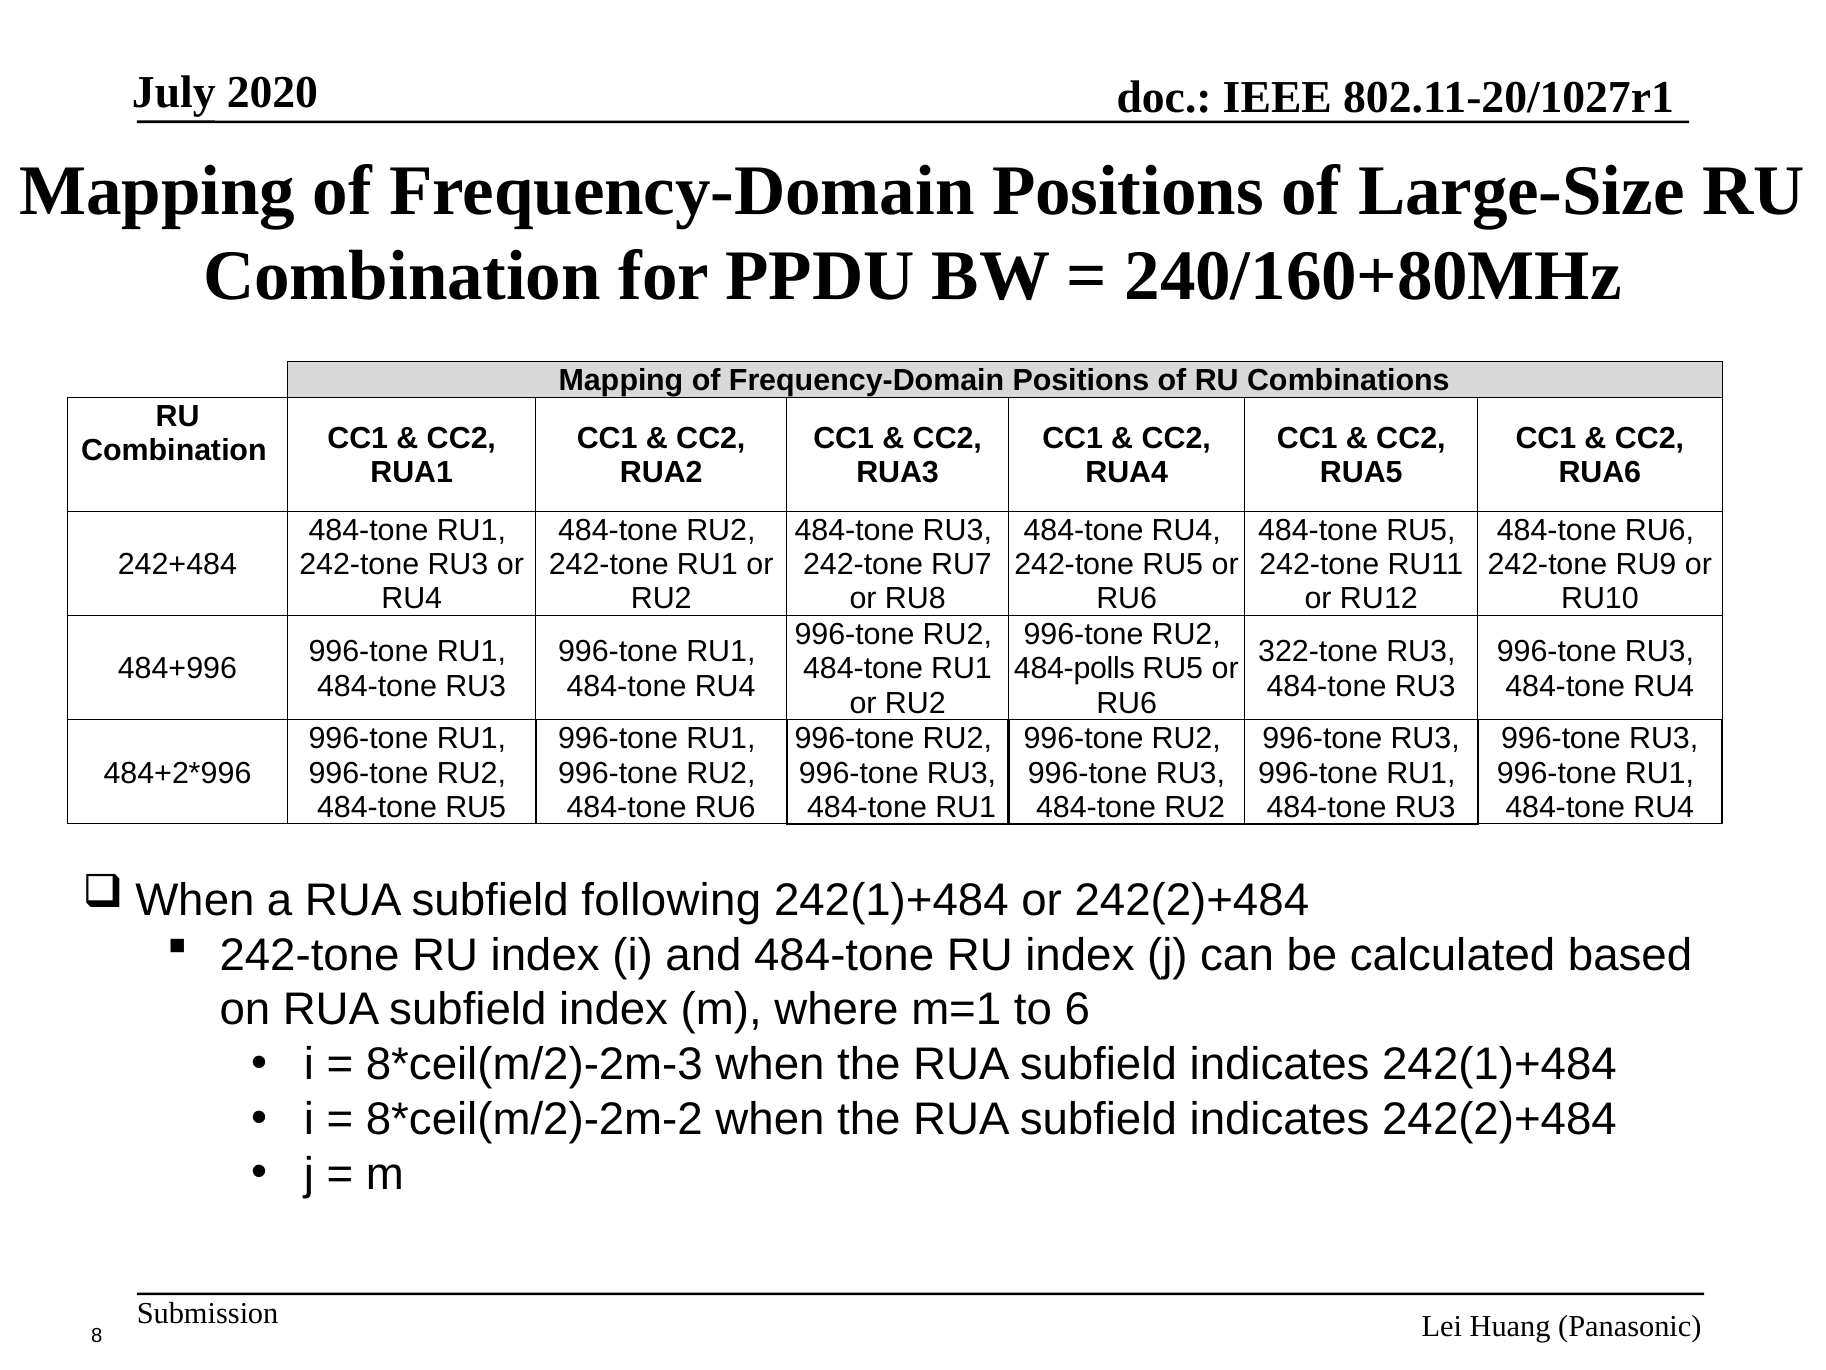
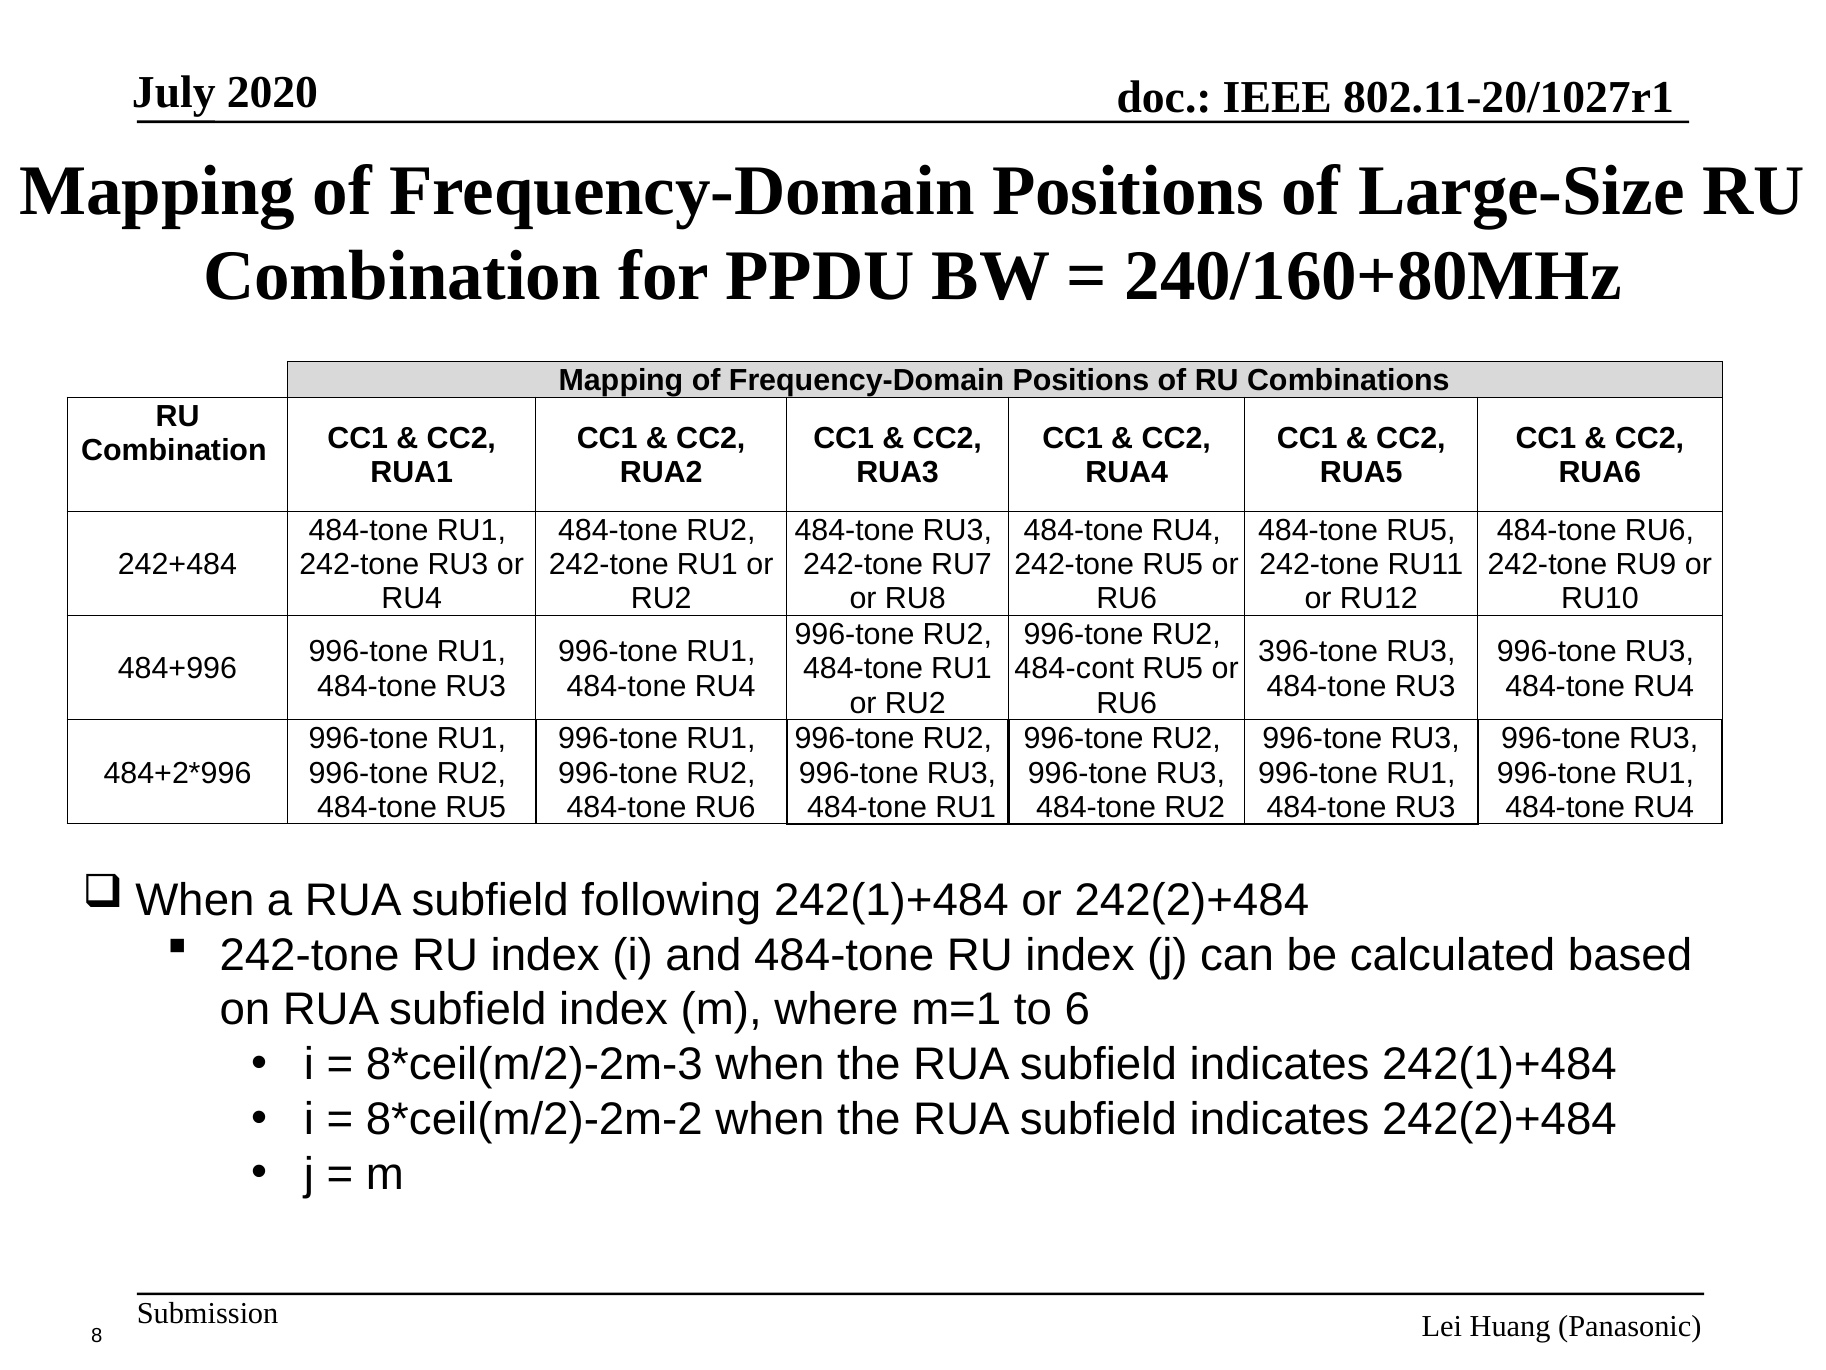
322-tone: 322-tone -> 396-tone (1318, 652)
484-polls: 484-polls -> 484-cont (1074, 669)
